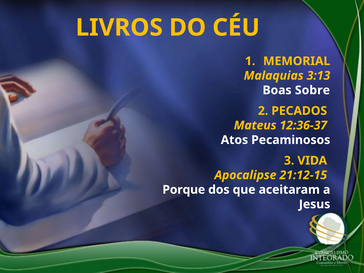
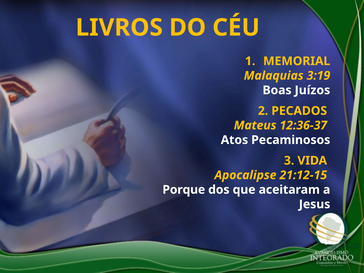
3:13: 3:13 -> 3:19 (318, 76)
Sobre: Sobre -> Juízos (312, 90)
